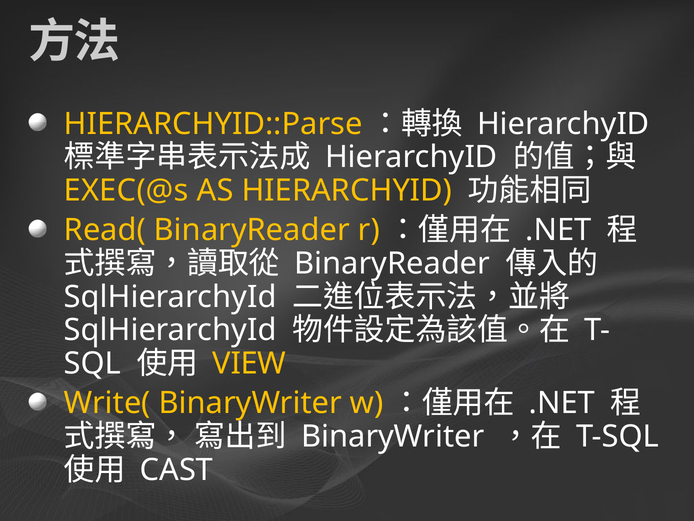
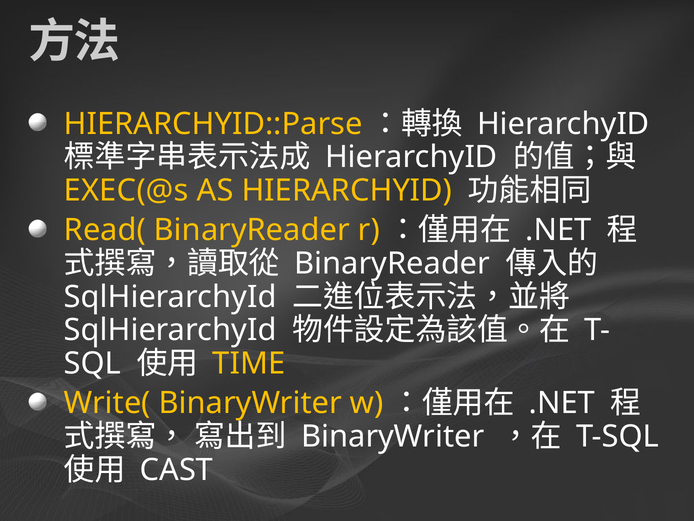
VIEW: VIEW -> TIME (249, 363)
